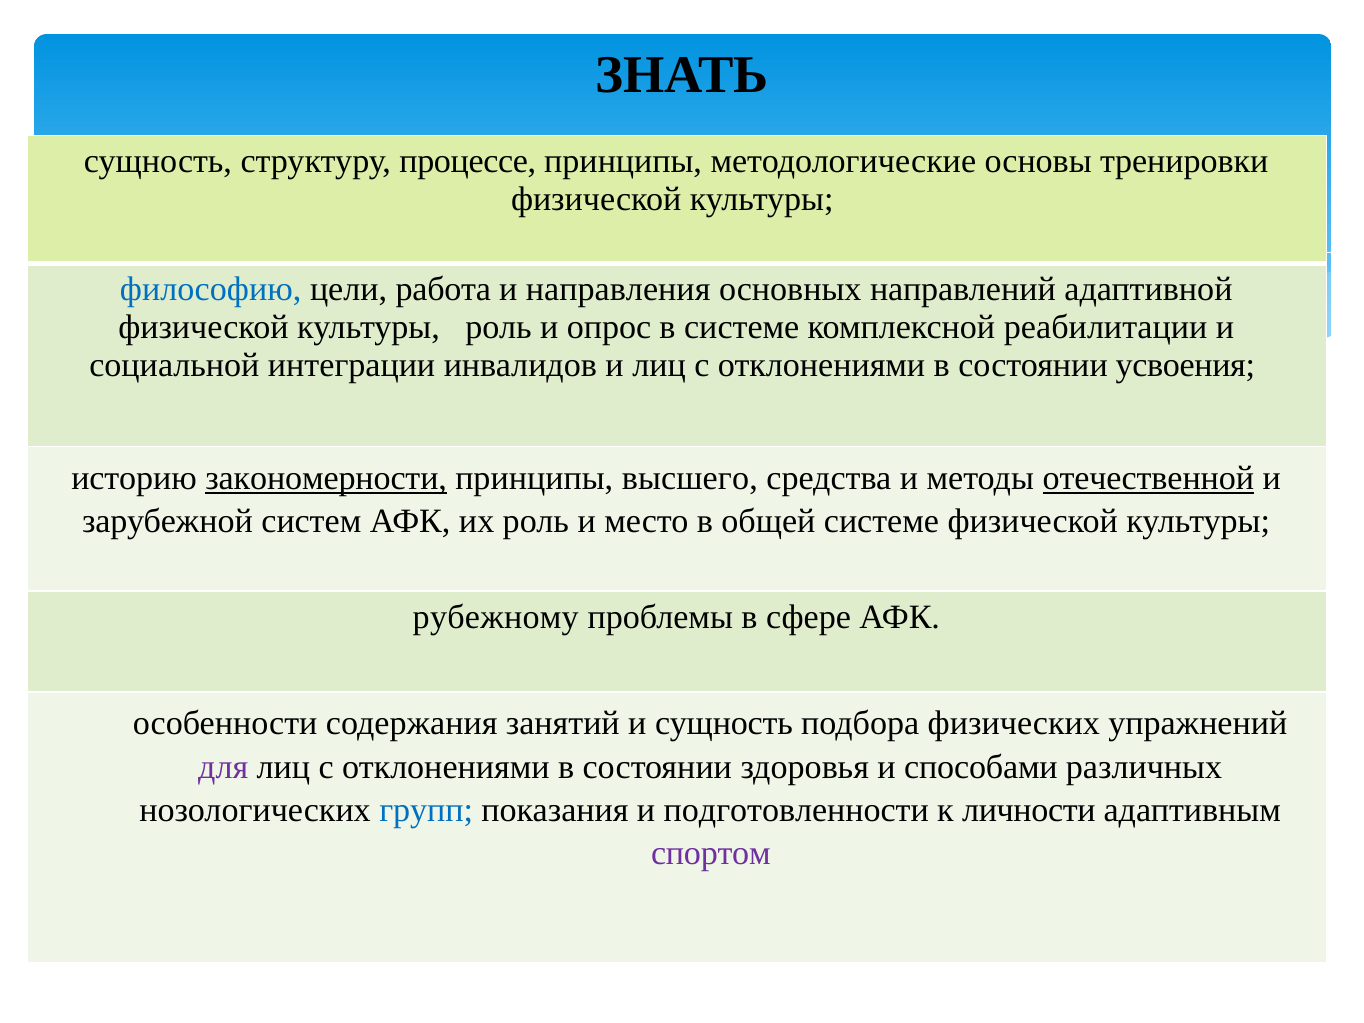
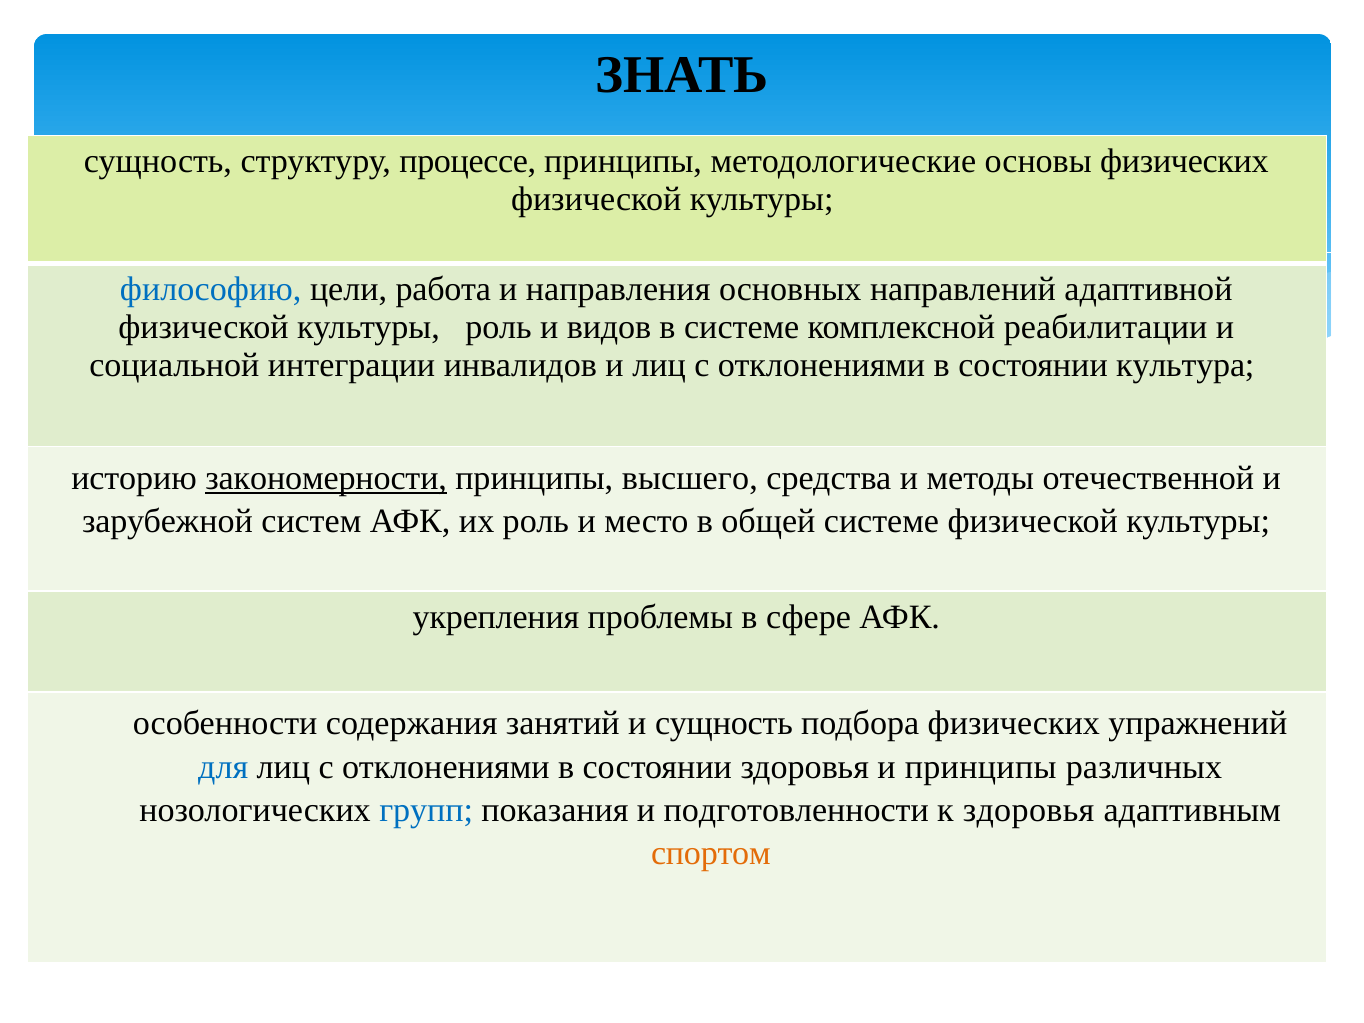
основы тренировки: тренировки -> физических (1184, 162)
опрос: опрос -> видов (609, 327)
усвоения: усвоения -> культура (1185, 365)
отечественной underline: present -> none (1148, 478)
рубежному: рубежному -> укрепления (496, 617)
для colour: purple -> blue (223, 767)
и способами: способами -> принципы (981, 767)
к личности: личности -> здоровья (1029, 810)
спортом colour: purple -> orange (711, 854)
